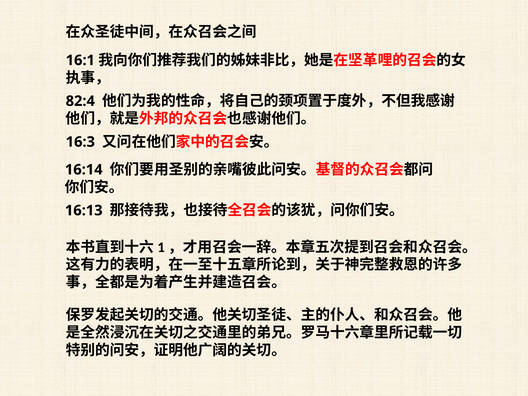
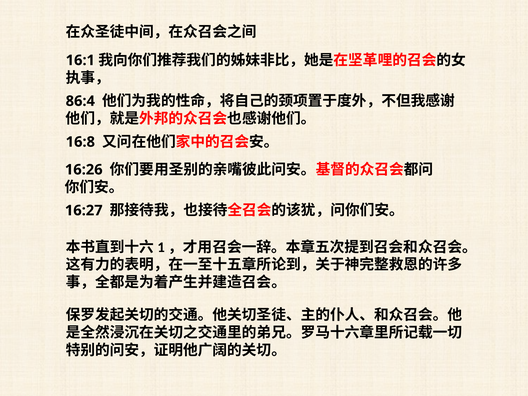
82:4: 82:4 -> 86:4 (80, 101)
16:3: 16:3 -> 16:8 (80, 142)
16:14: 16:14 -> 16:26 (84, 170)
16:13: 16:13 -> 16:27 (84, 210)
